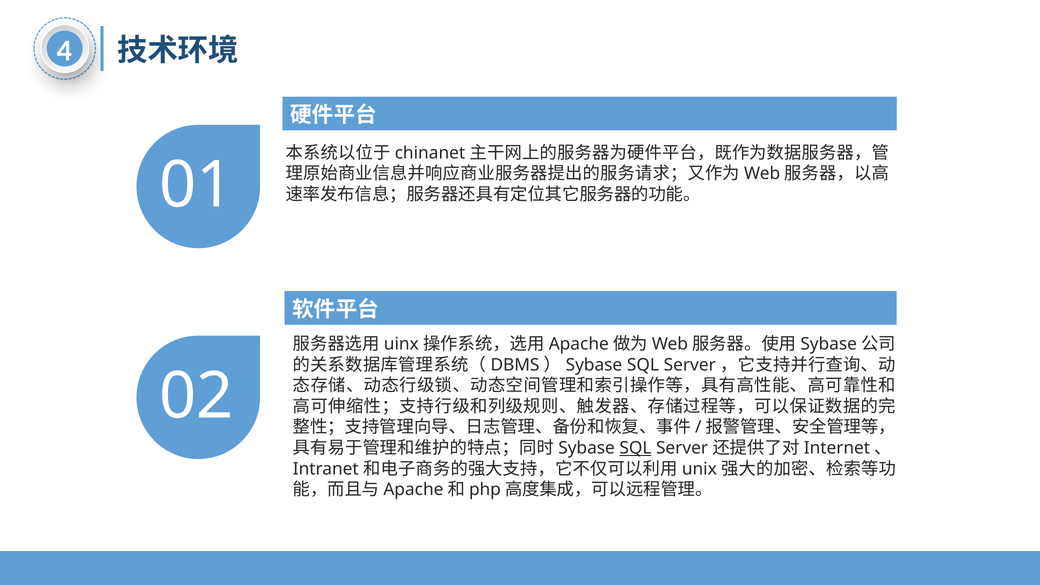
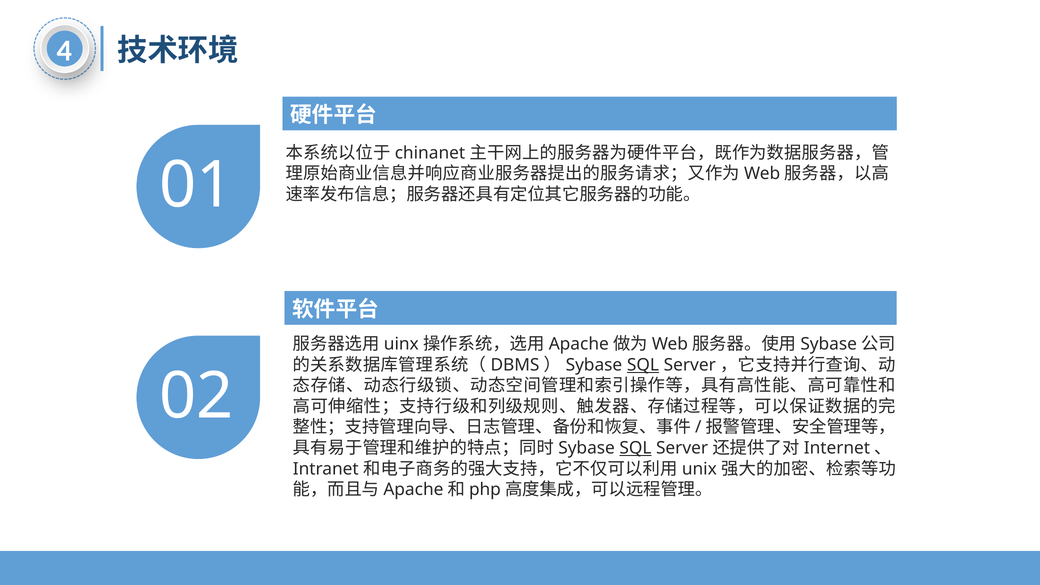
SQL underline: none -> present (643, 365)
